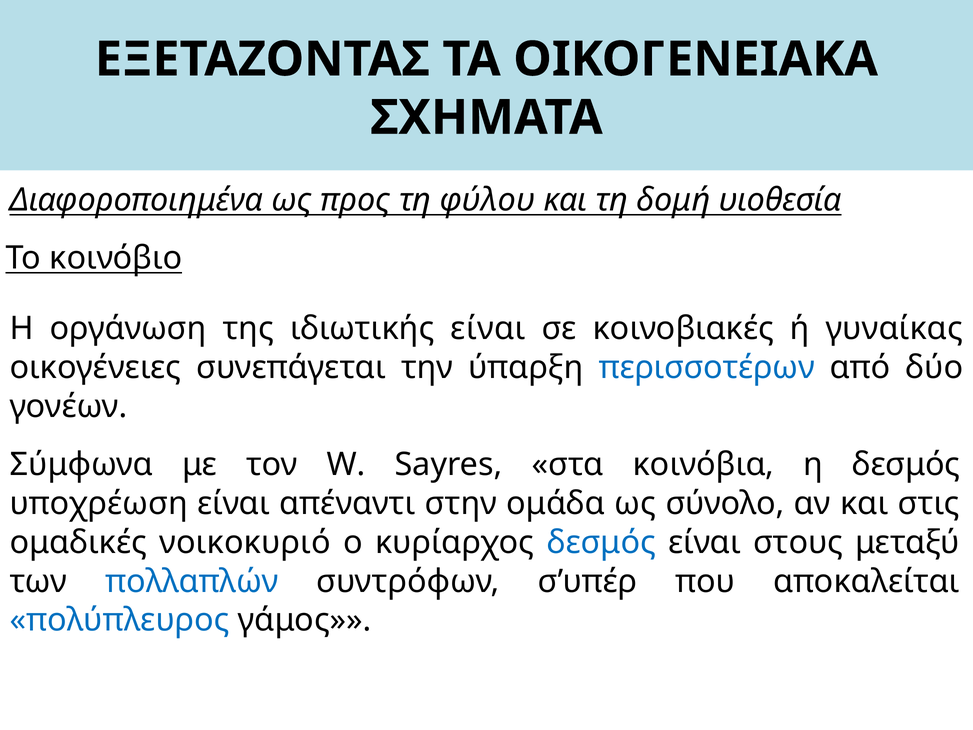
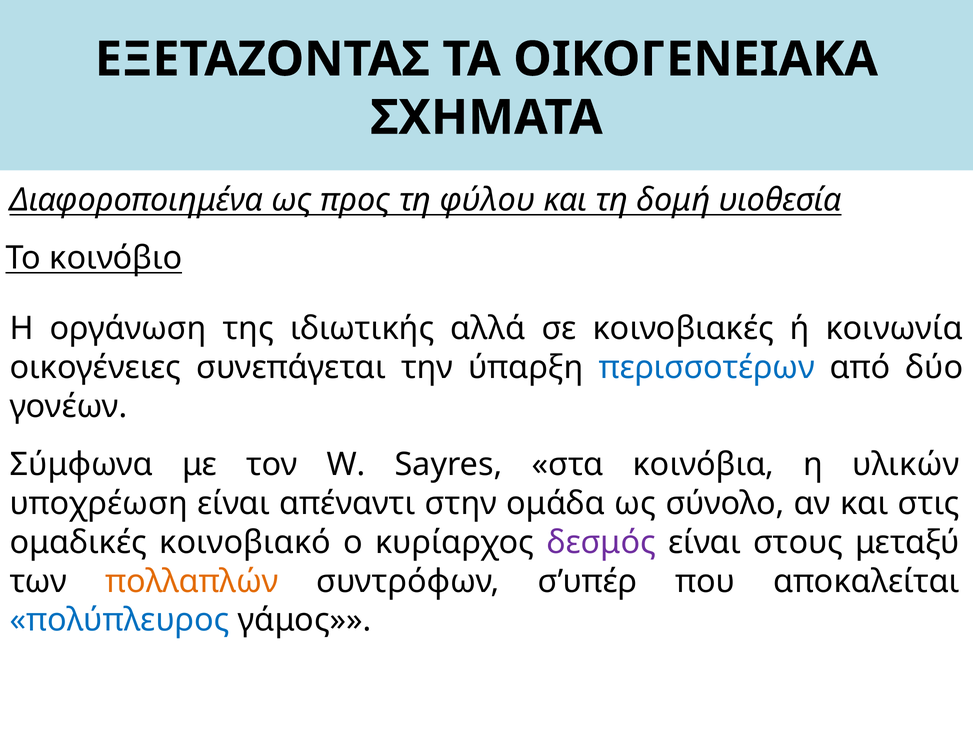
ιδιωτικής είναι: είναι -> αλλά (488, 329)
γυναίκας: γυναίκας -> κοινωνία (894, 329)
η δεσμός: δεσμός -> υλικών (906, 464)
νοικοκυριό: νοικοκυριό -> κοινοβιακό (245, 542)
δεσμός colour: blue -> purple (601, 542)
πολλαπλών colour: blue -> orange (192, 581)
